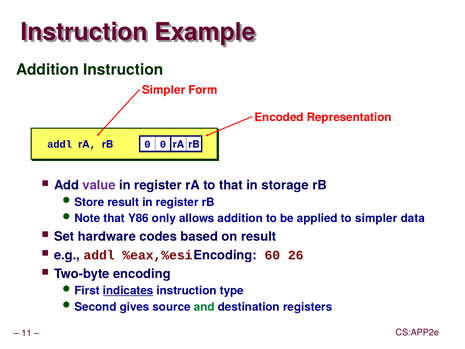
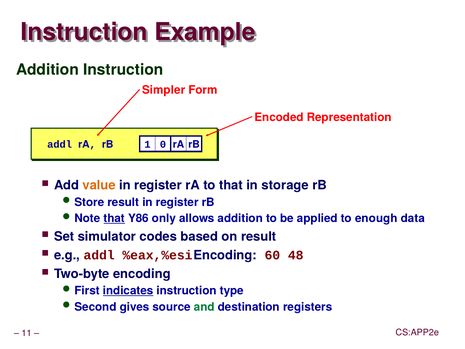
rB 0: 0 -> 1 (147, 144)
value colour: purple -> orange (99, 185)
that underline: none -> present (114, 218)
to simpler: simpler -> enough (376, 218)
hardware: hardware -> simulator (107, 236)
26: 26 -> 48 (296, 255)
